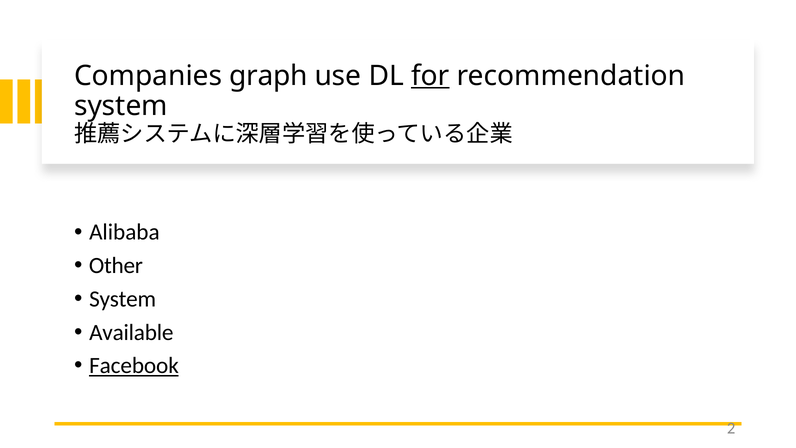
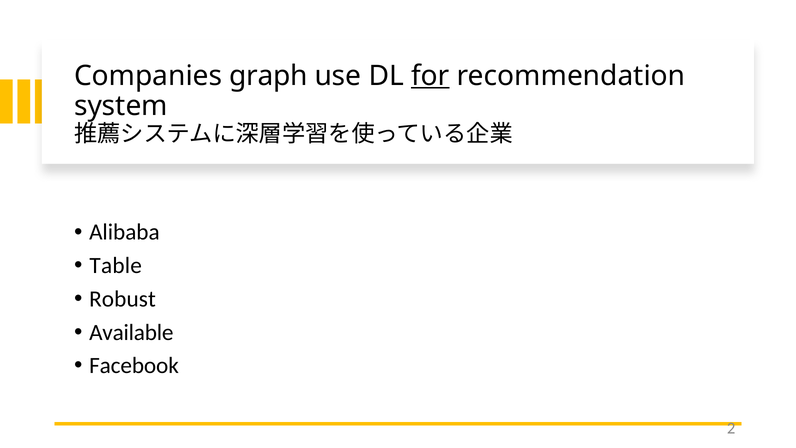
Other: Other -> Table (116, 266)
System: System -> Robust (122, 299)
Facebook underline: present -> none (134, 366)
